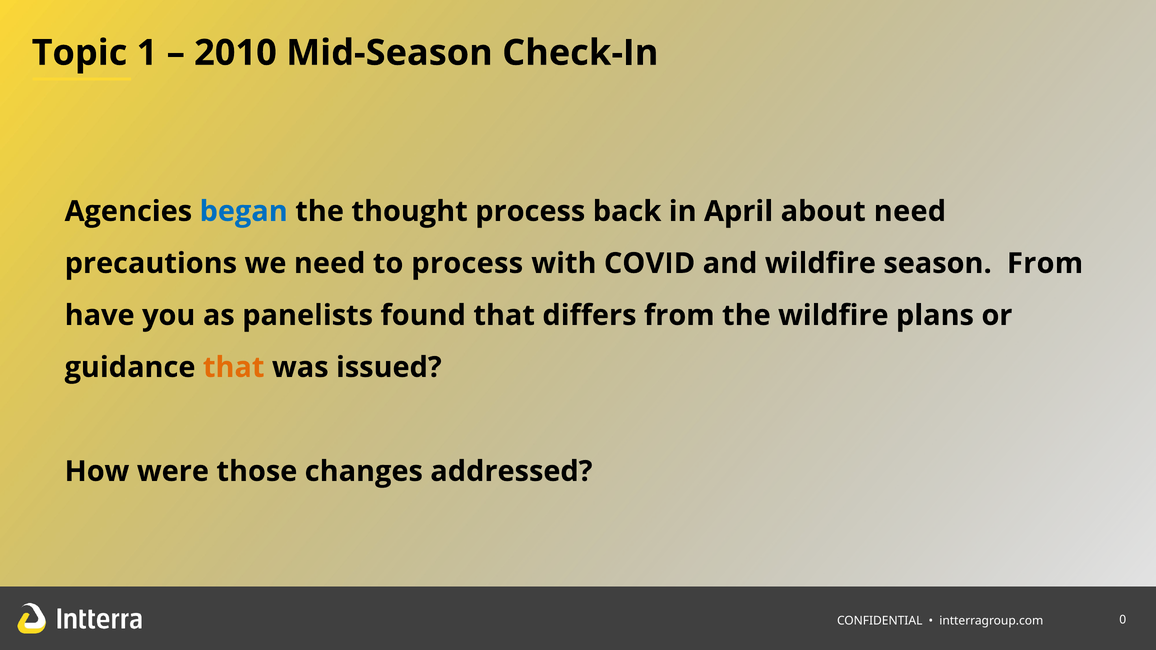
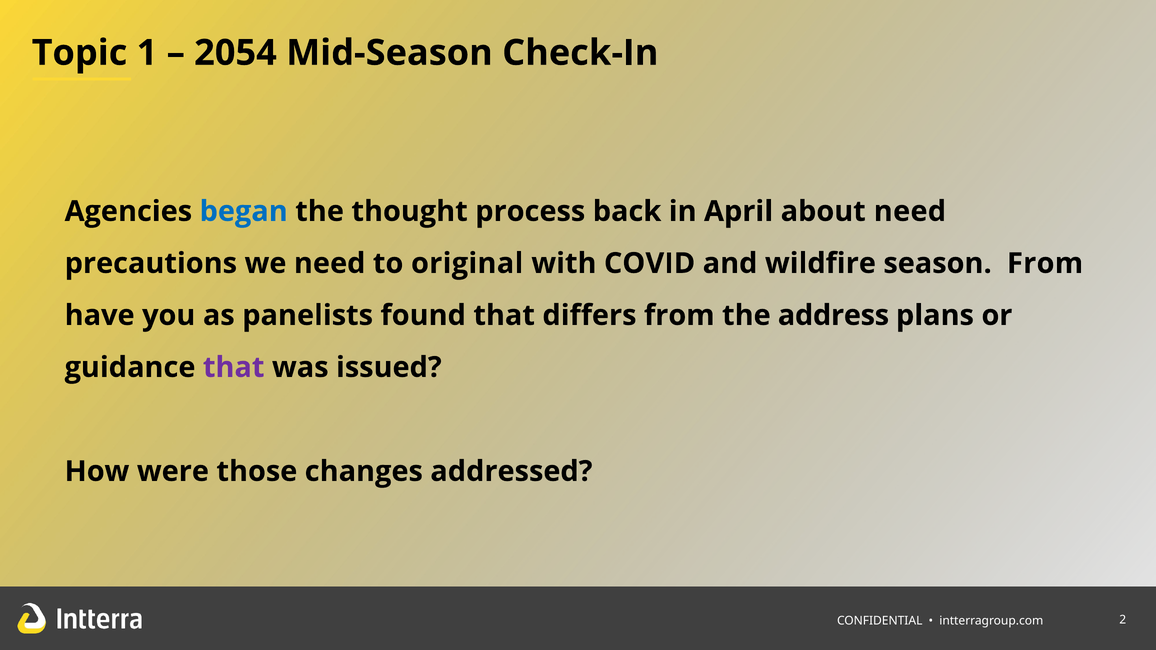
2010: 2010 -> 2054 (235, 53)
to process: process -> original (467, 263)
the wildfire: wildfire -> address (833, 315)
that colour: orange -> purple (234, 367)
0: 0 -> 2 (1123, 620)
